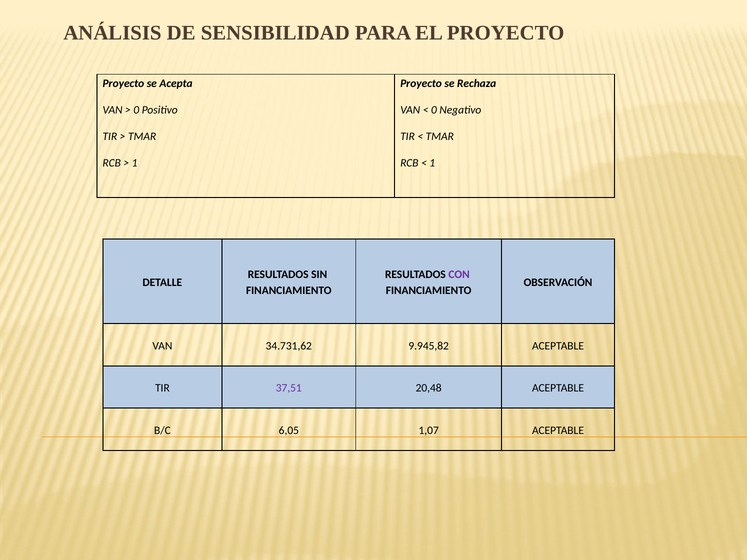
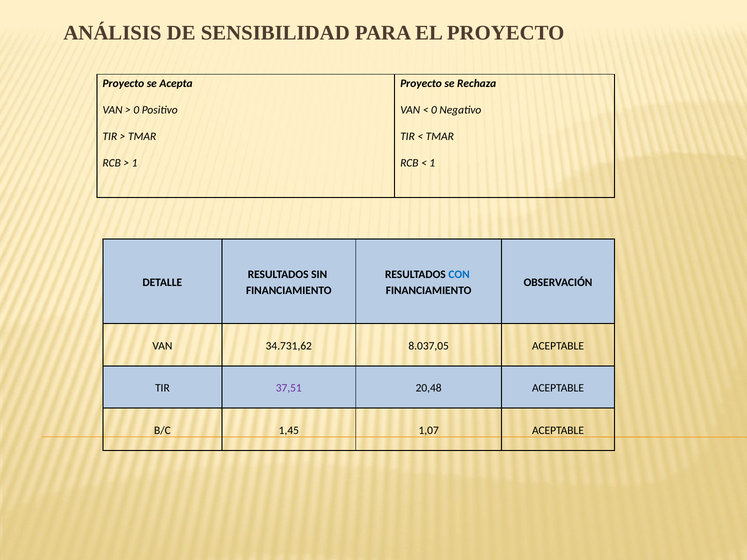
CON colour: purple -> blue (459, 274)
9.945,82: 9.945,82 -> 8.037,05 (429, 346)
6,05: 6,05 -> 1,45 (289, 431)
